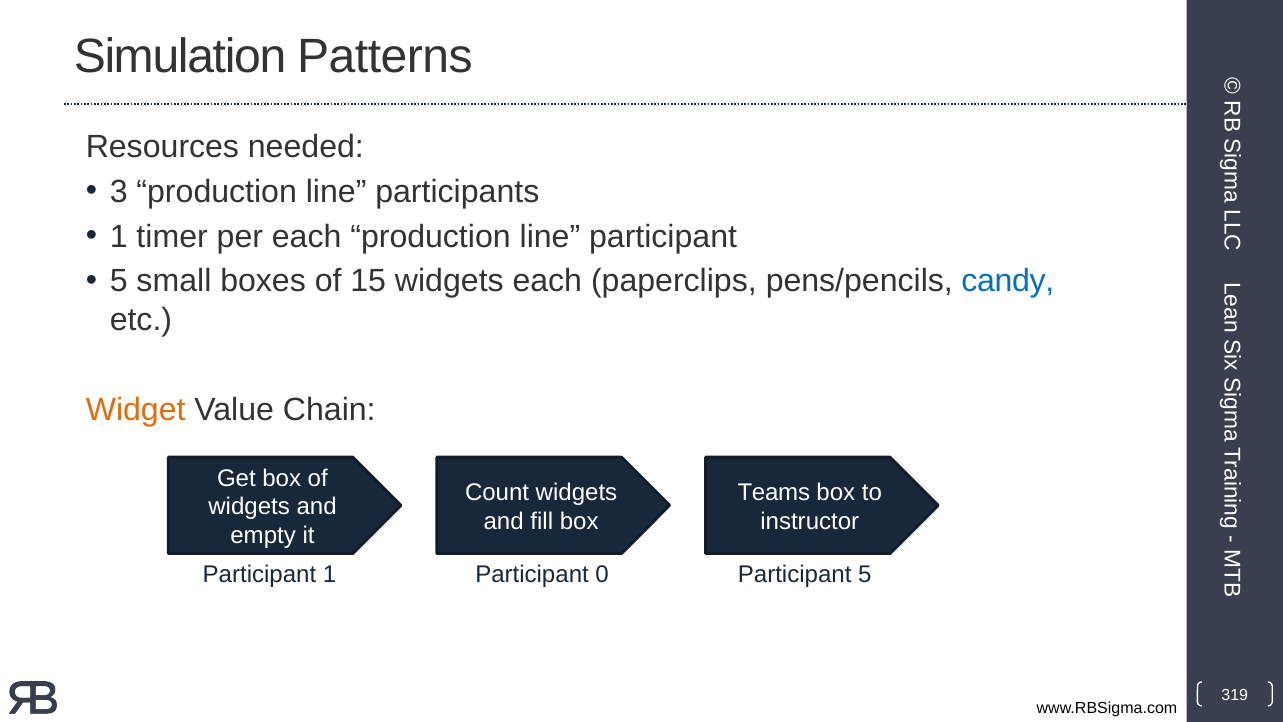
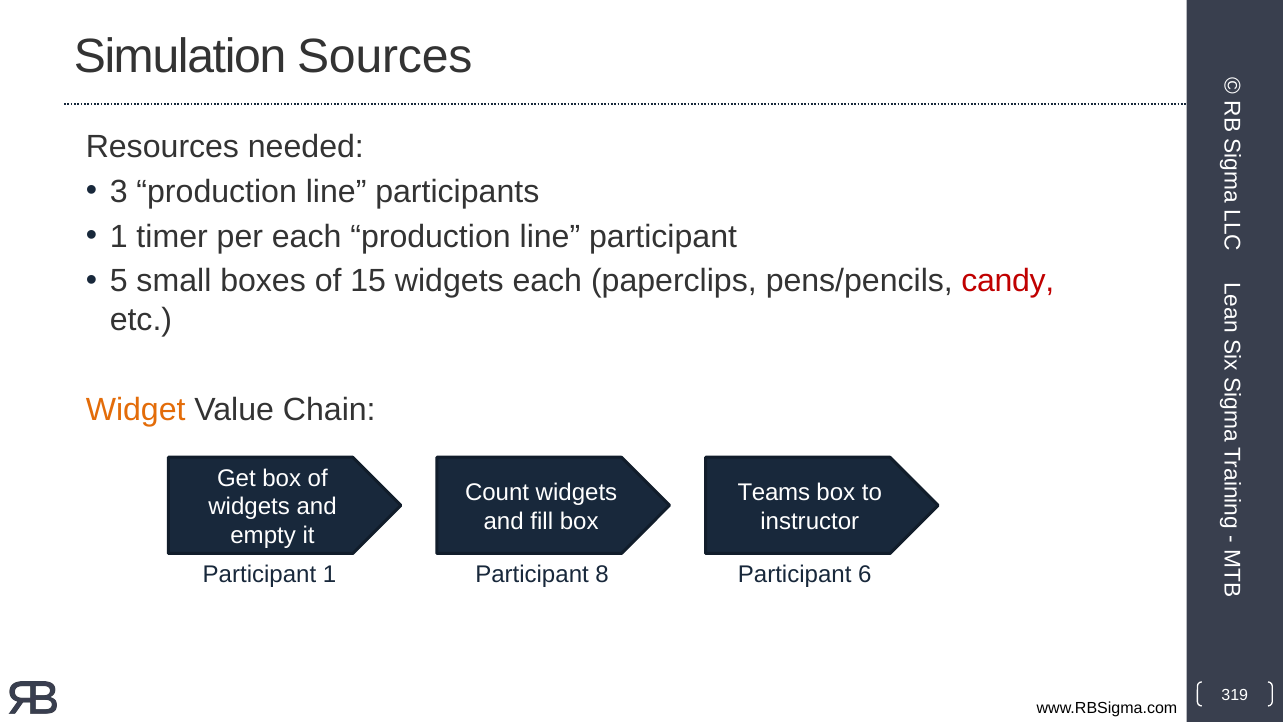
Patterns: Patterns -> Sources (385, 57)
candy colour: blue -> red (1008, 281)
0: 0 -> 8 (602, 574)
Participant 5: 5 -> 6 (865, 574)
